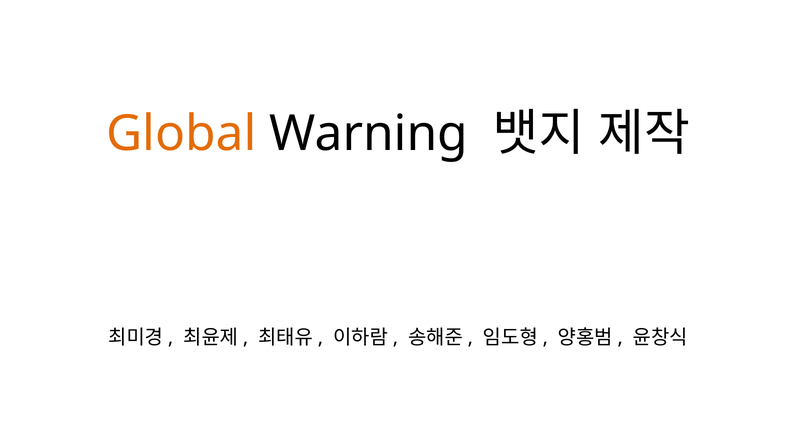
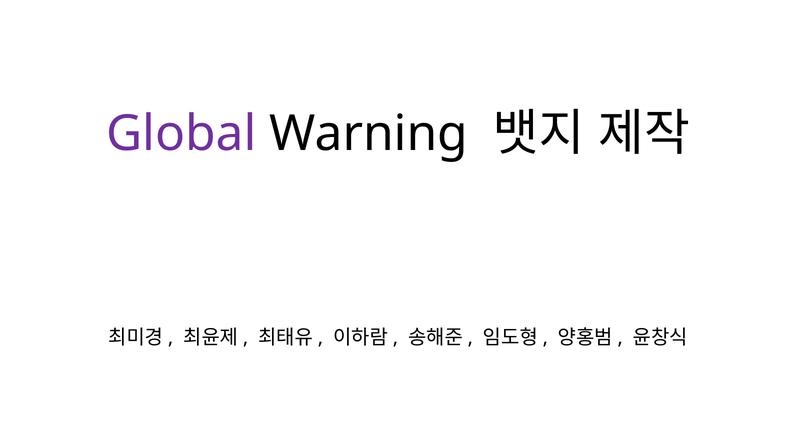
Global colour: orange -> purple (181, 134)
